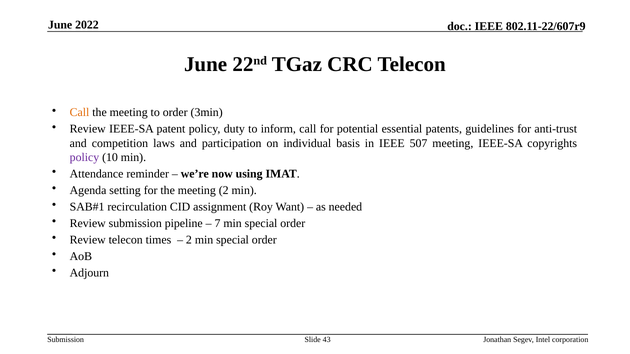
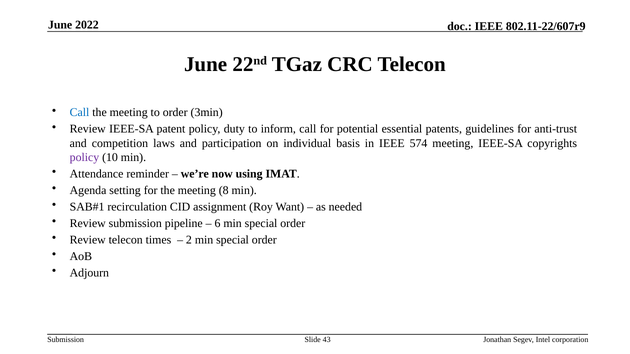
Call colour: orange -> blue (80, 113)
507: 507 -> 574 (419, 143)
meeting 2: 2 -> 8 (224, 191)
7: 7 -> 6 (217, 224)
